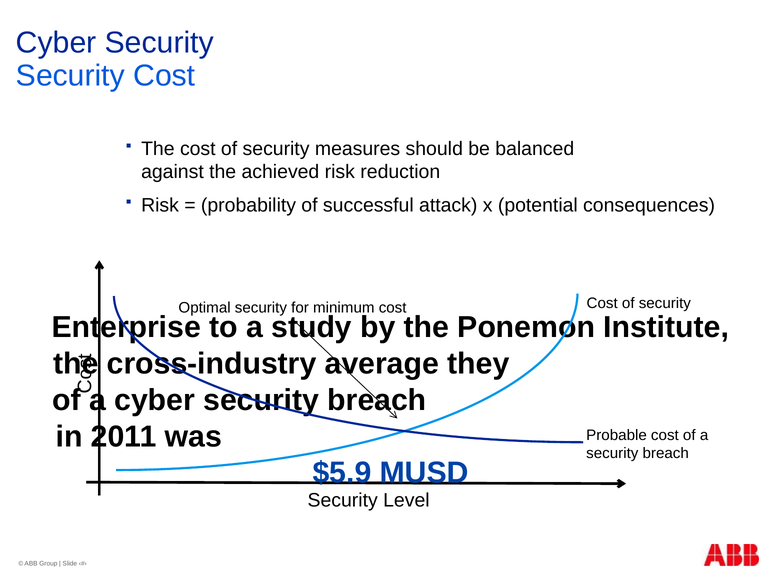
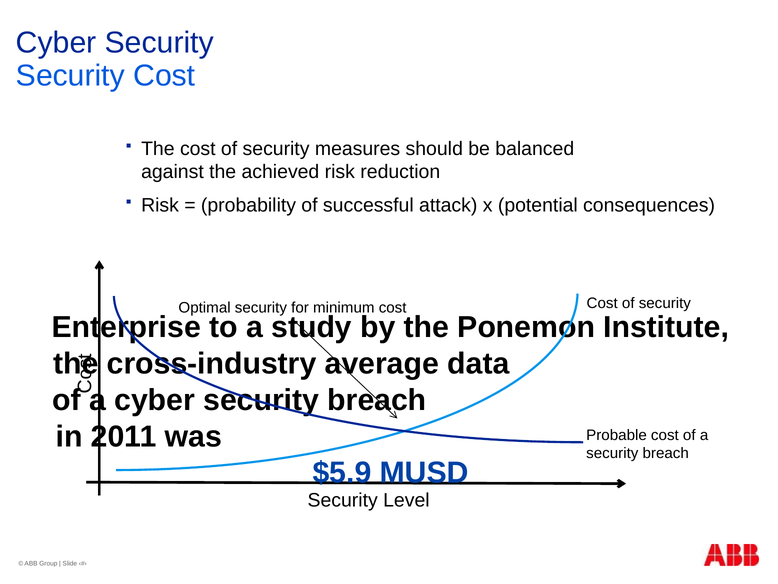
they: they -> data (478, 363)
